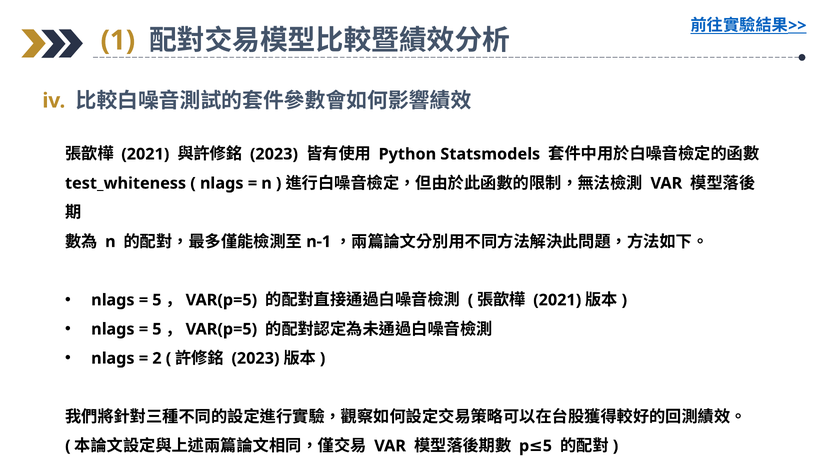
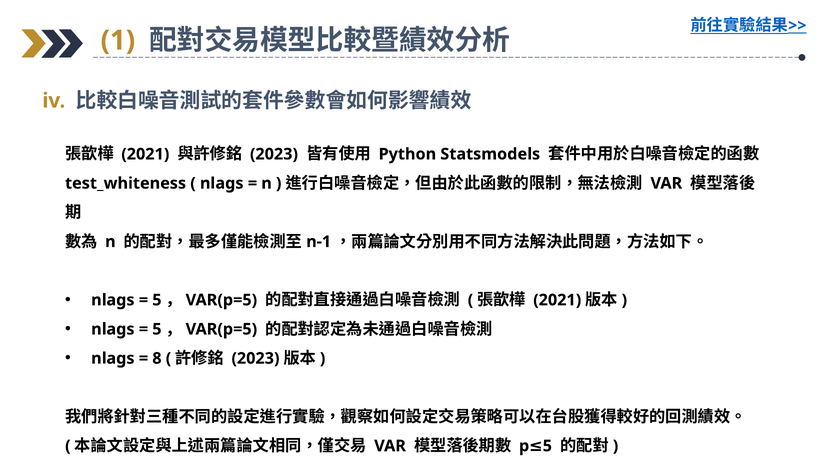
2: 2 -> 8 (157, 358)
